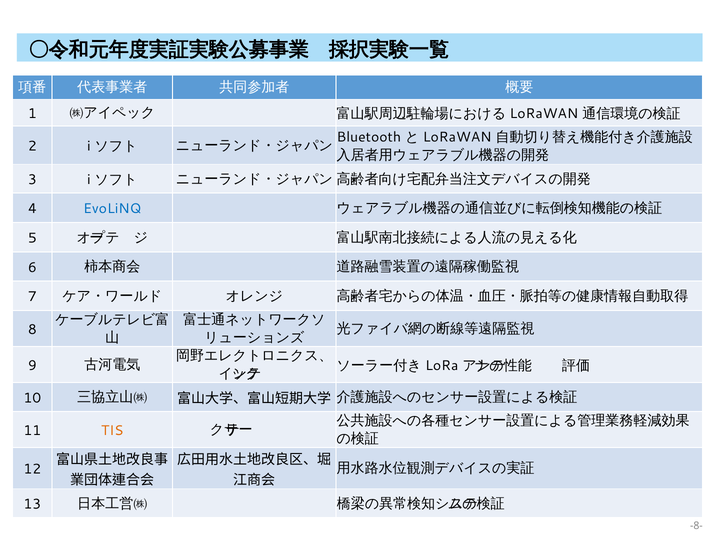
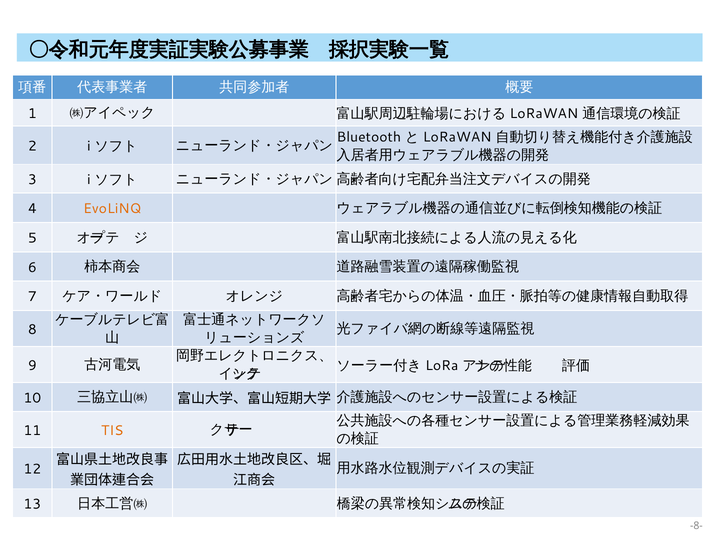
EvoLiNQ colour: blue -> orange (112, 209)
